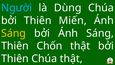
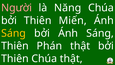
Người colour: light blue -> pink (17, 8)
Dùng: Dùng -> Năng (68, 8)
Chốn: Chốn -> Phán (49, 46)
